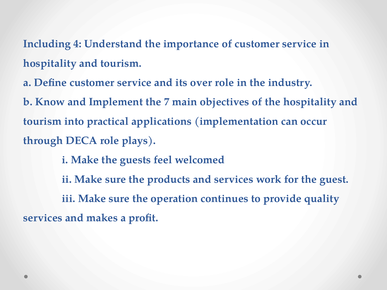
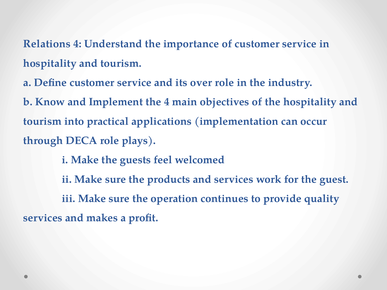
Including: Including -> Relations (47, 44)
the 7: 7 -> 4 (167, 102)
